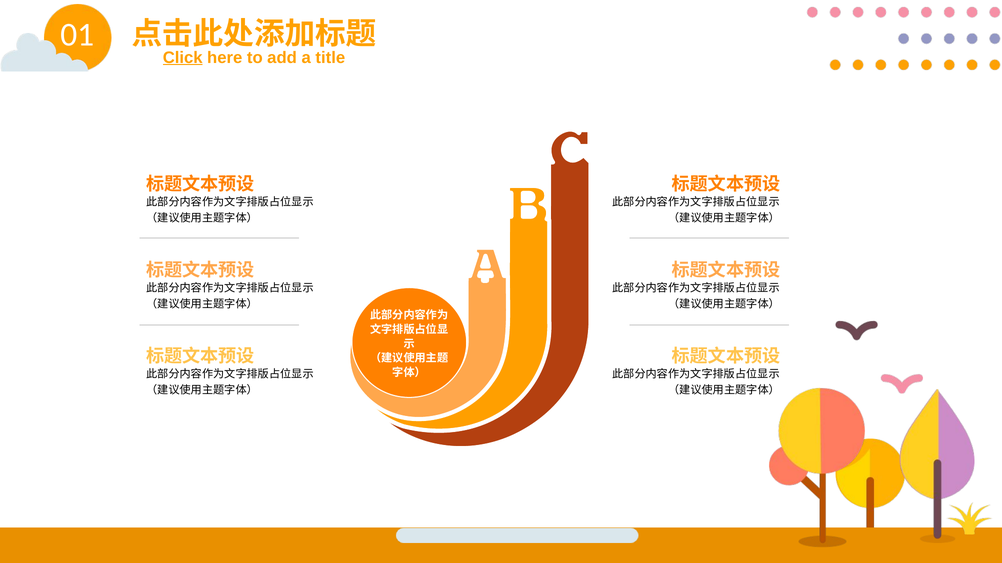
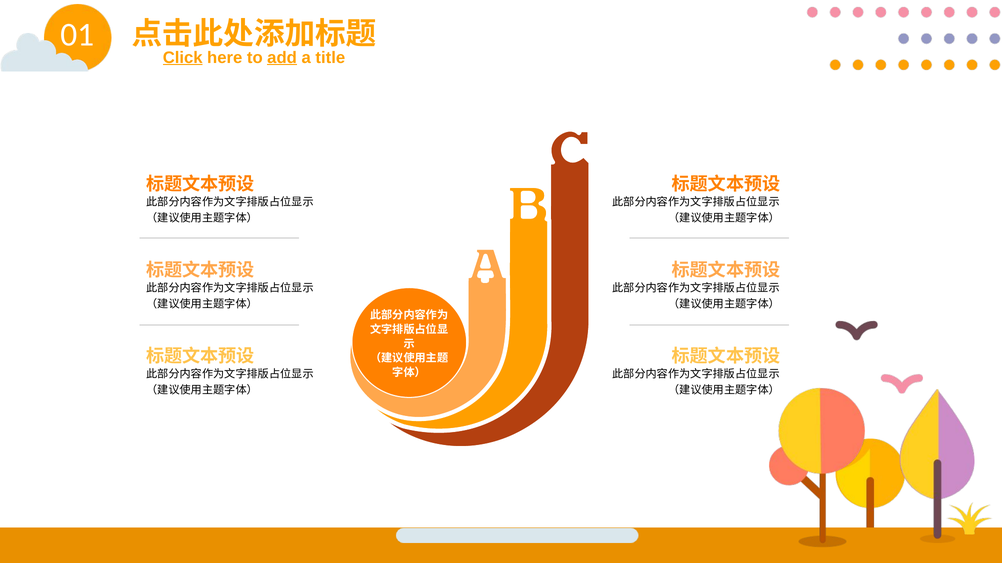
add underline: none -> present (282, 58)
